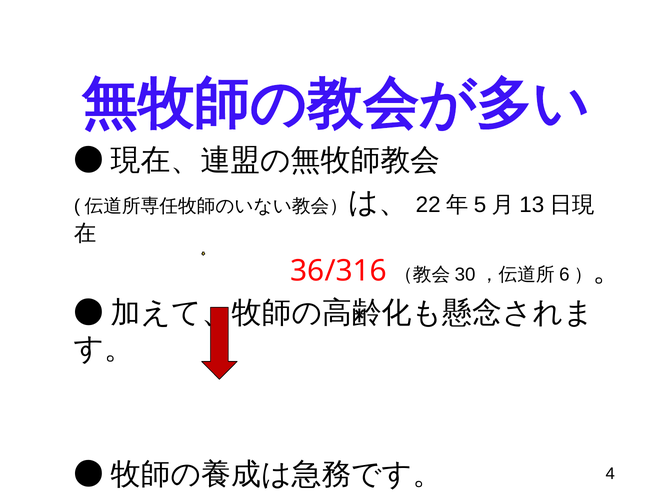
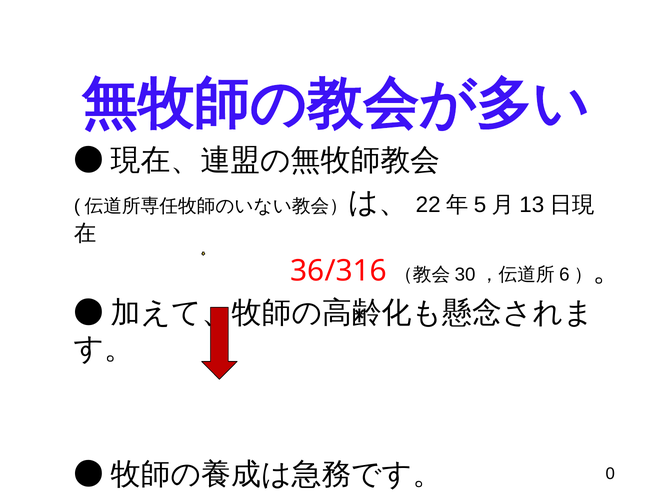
4: 4 -> 0 (610, 474)
